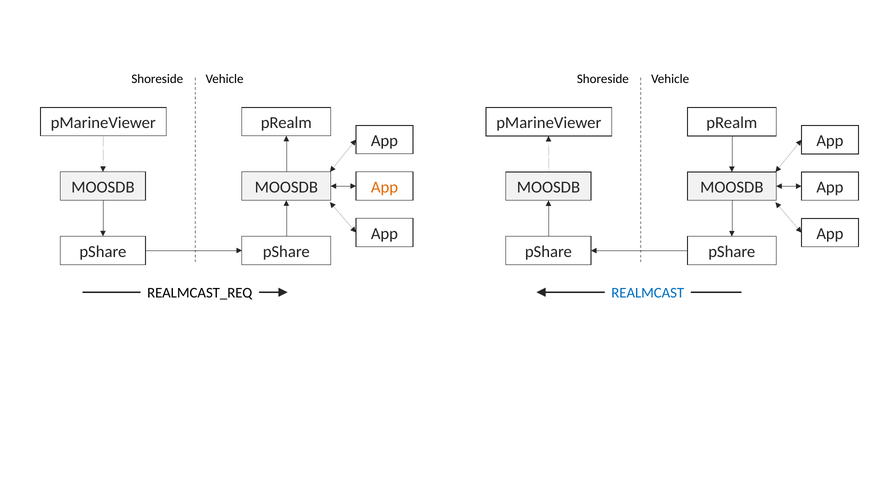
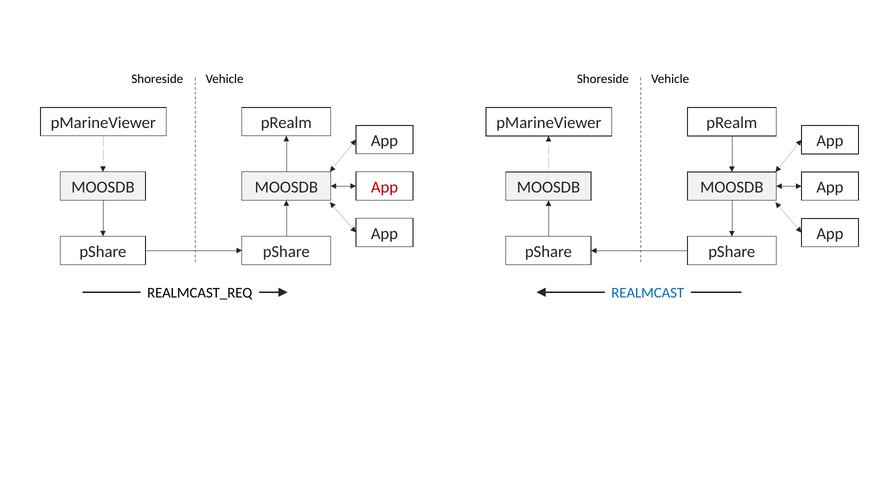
App colour: orange -> red (384, 187)
